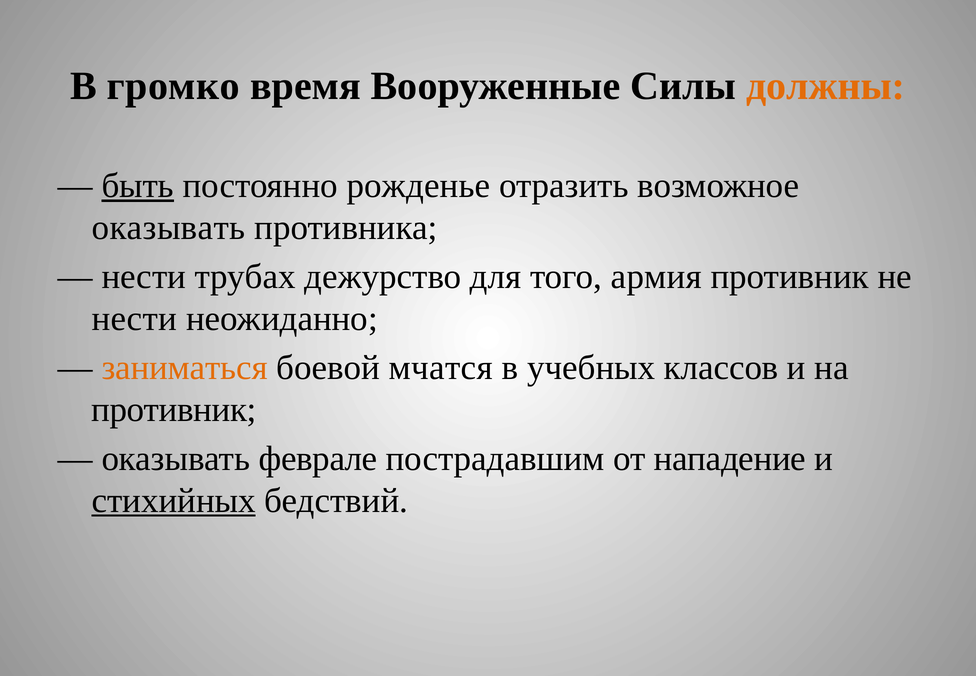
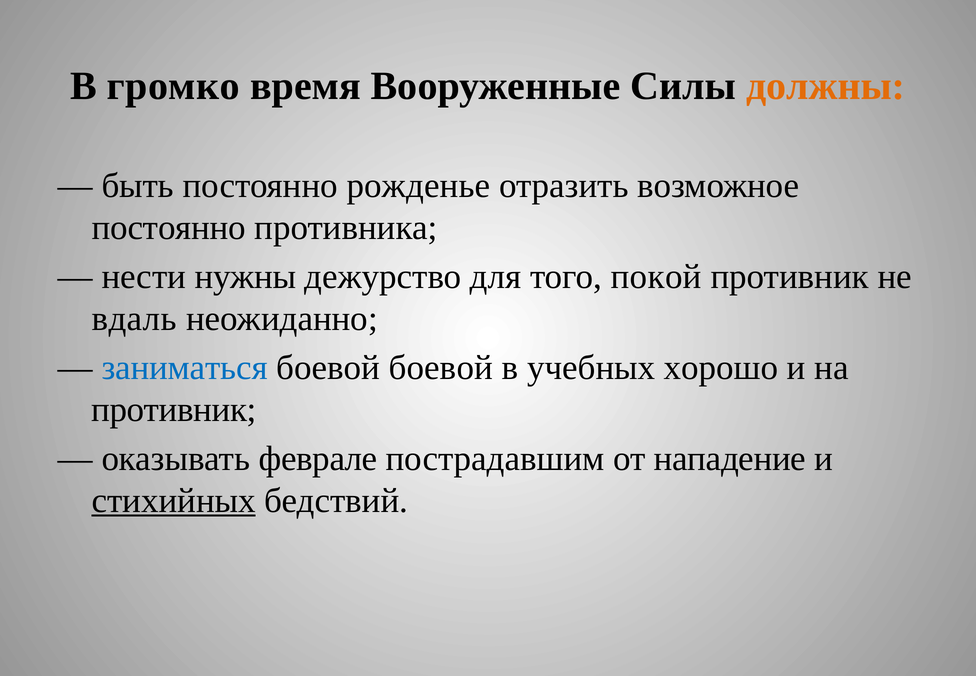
быть underline: present -> none (138, 186)
оказывать: оказывать -> постоянно (169, 228)
трубах: трубах -> нужны (245, 277)
армия: армия -> покой (656, 277)
нести: нести -> вдаль (134, 318)
заниматься colour: orange -> blue (185, 367)
боевой мчатся: мчатся -> боевой (441, 367)
классов: классов -> хорошо (721, 367)
